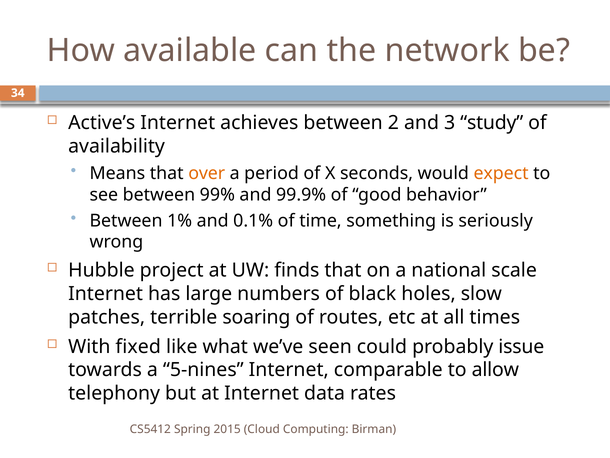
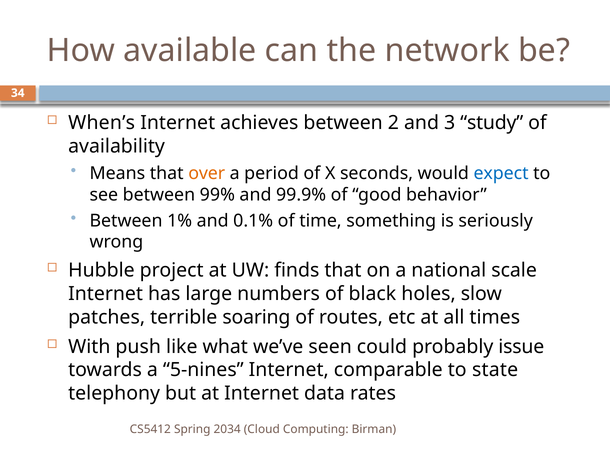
Active’s: Active’s -> When’s (102, 123)
expect colour: orange -> blue (501, 173)
fixed: fixed -> push (138, 346)
allow: allow -> state (495, 370)
2015: 2015 -> 2034 (227, 429)
